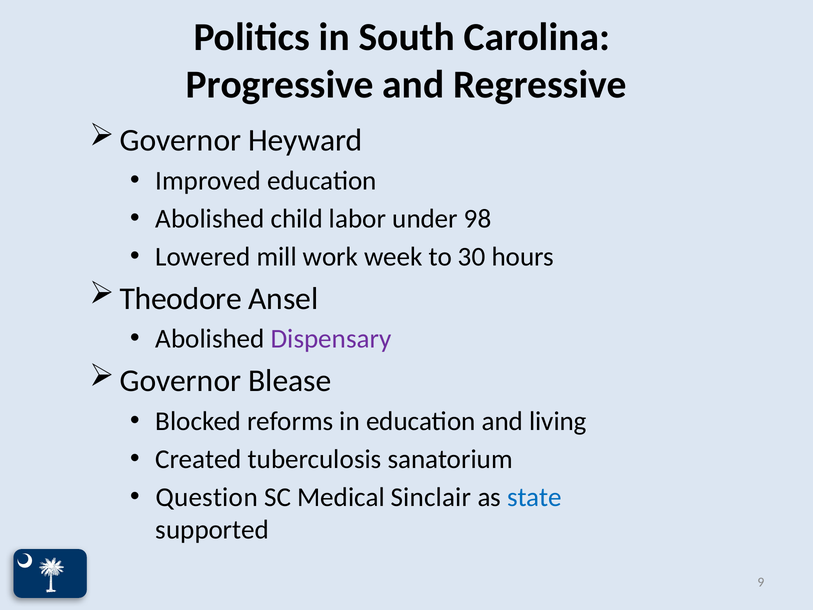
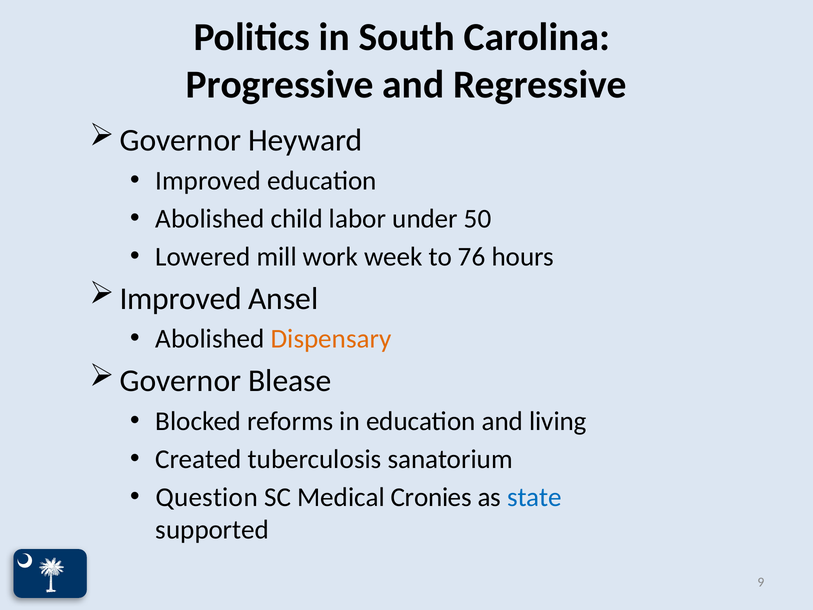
98: 98 -> 50 (478, 219)
30: 30 -> 76 (472, 257)
Theodore: Theodore -> Improved (181, 299)
Dispensary colour: purple -> orange (331, 339)
Sinclair: Sinclair -> Cronies (431, 497)
